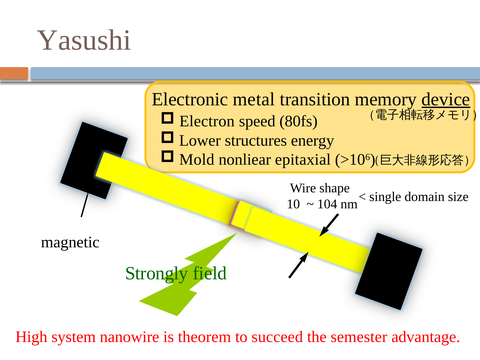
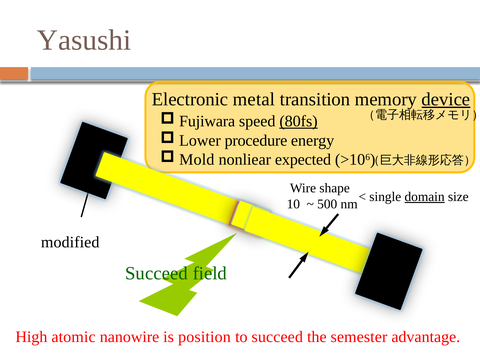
Electron: Electron -> Fujiwara (207, 121)
80fs underline: none -> present (299, 121)
structures: structures -> procedure (256, 140)
epitaxial: epitaxial -> expected (303, 160)
domain underline: none -> present (425, 197)
104: 104 -> 500 (327, 204)
magnetic: magnetic -> modified (70, 242)
Strongly: Strongly -> Succeed (157, 273)
system: system -> atomic (74, 337)
theorem: theorem -> position (204, 337)
